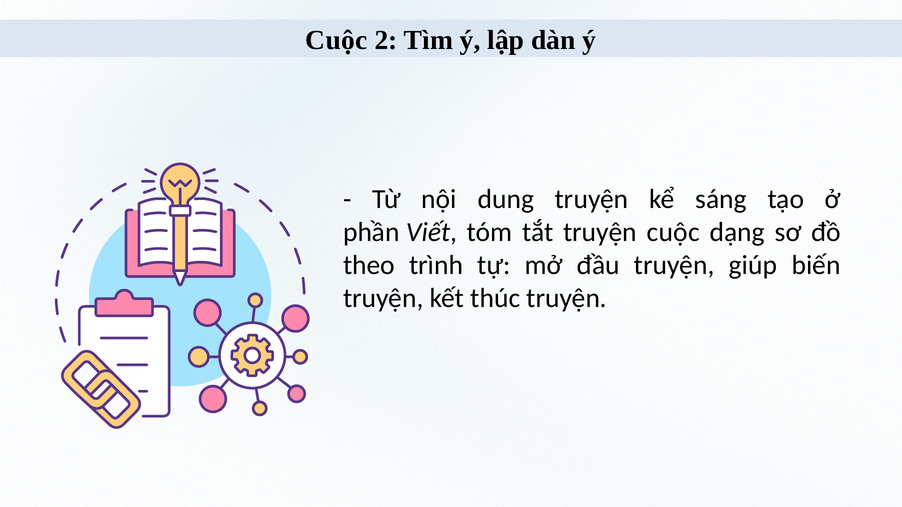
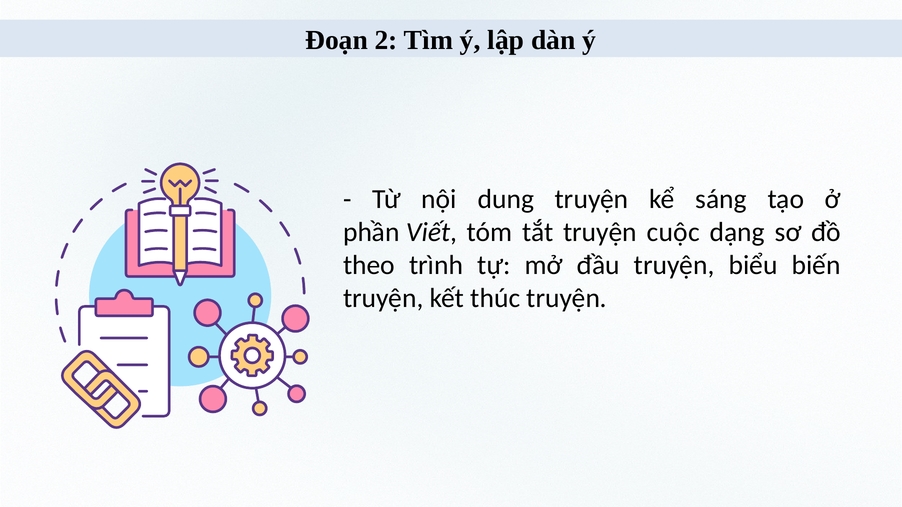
Cuộc: Cuộc -> Đoạn (337, 40)
giúp: giúp -> biểu (753, 265)
